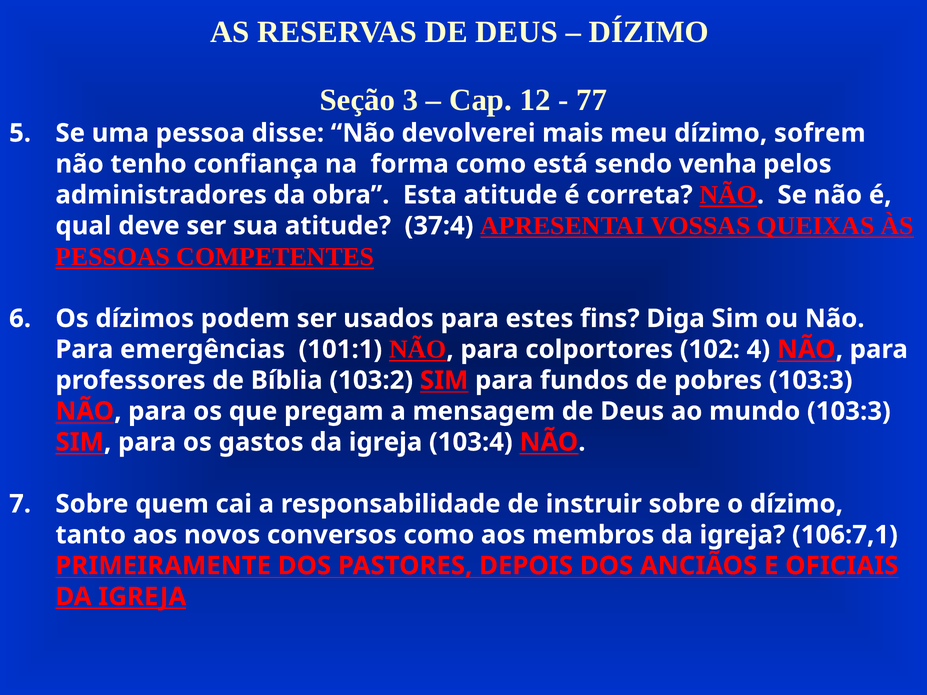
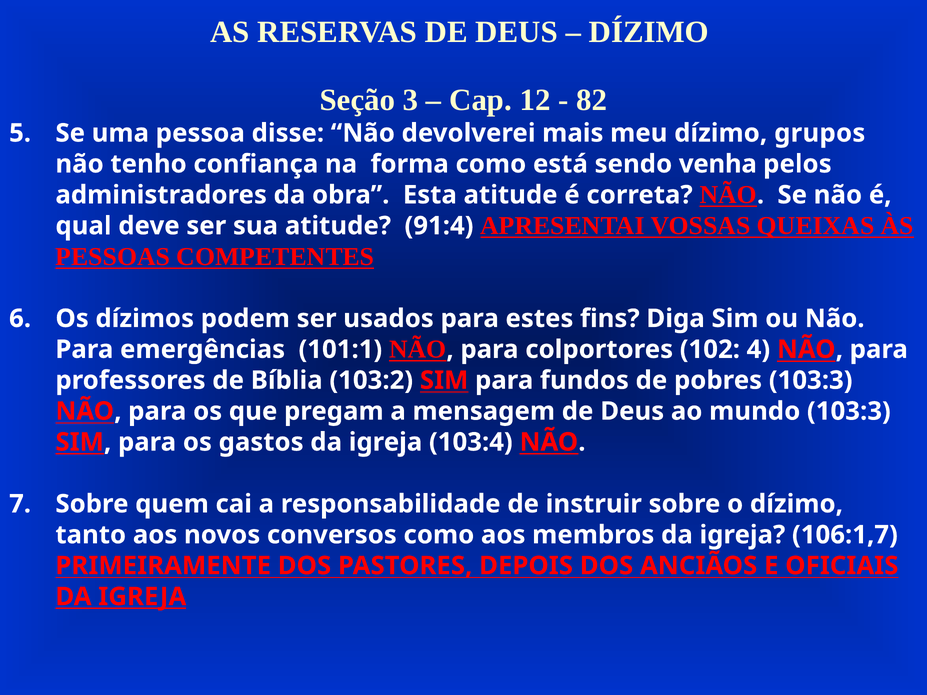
77: 77 -> 82 (592, 100)
sofrem: sofrem -> grupos (820, 133)
37:4: 37:4 -> 91:4 (439, 226)
106:7,1: 106:7,1 -> 106:1,7 (845, 535)
